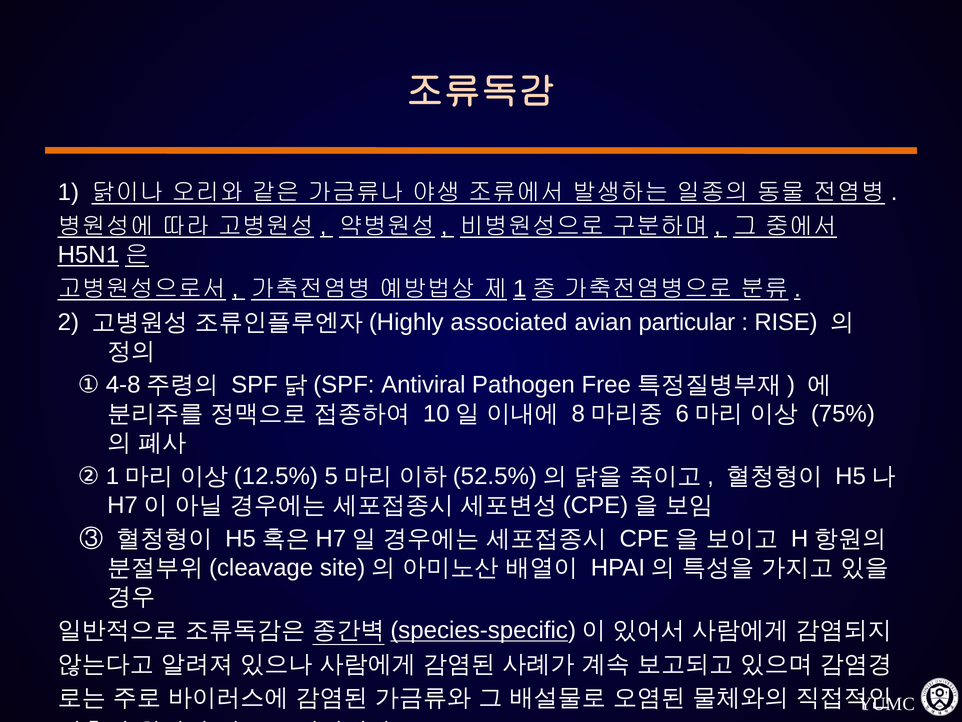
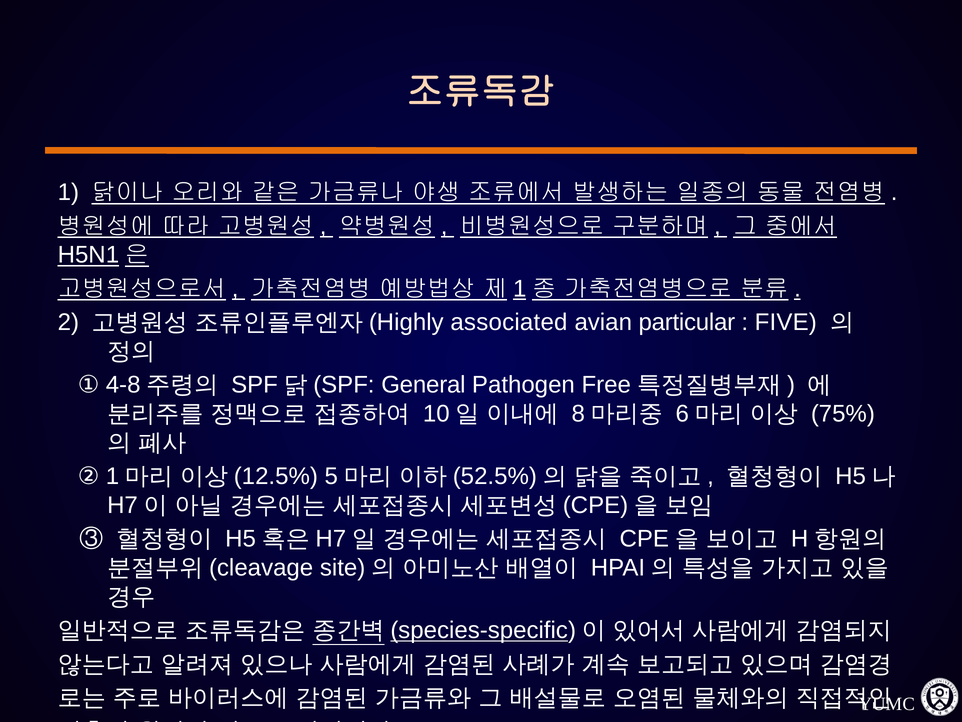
RISE: RISE -> FIVE (786, 322)
Antiviral: Antiviral -> General (423, 385)
